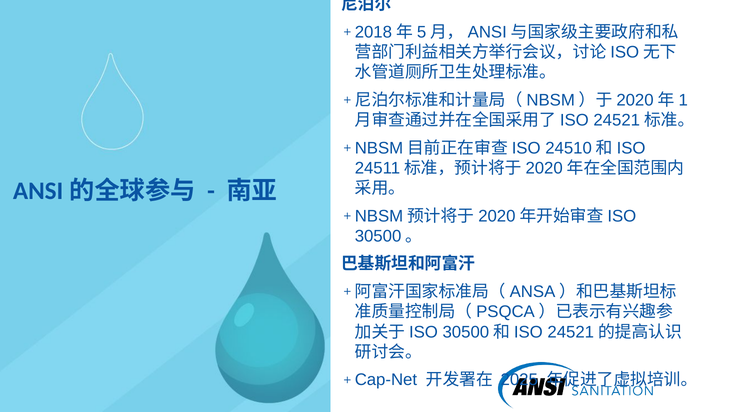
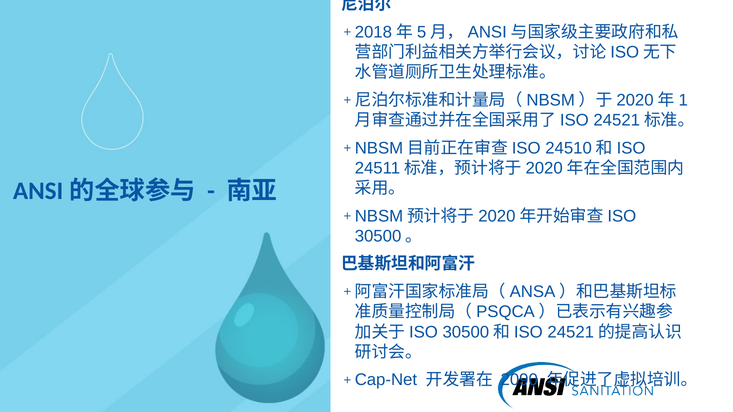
2025: 2025 -> 2090 (519, 380)
